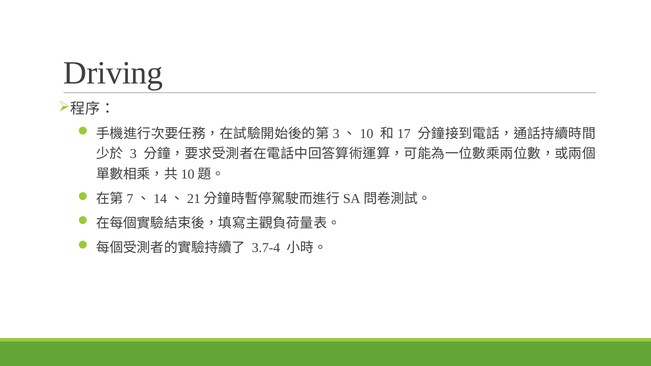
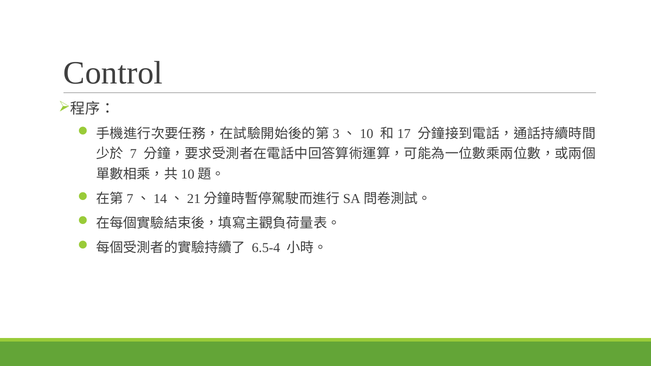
Driving: Driving -> Control (113, 73)
3: 3 -> 7 (133, 154)
3.7-4: 3.7-4 -> 6.5-4 (266, 248)
